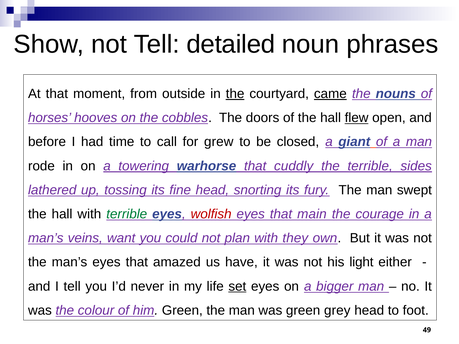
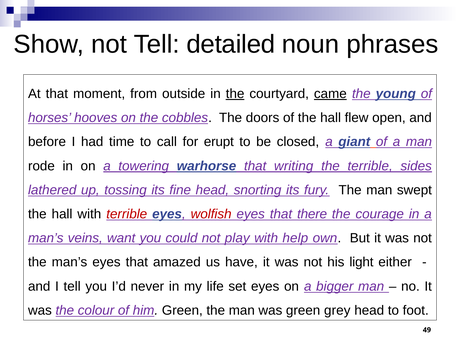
nouns: nouns -> young (396, 94)
flew underline: present -> none (357, 118)
grew: grew -> erupt (219, 142)
cuddly: cuddly -> writing (294, 166)
terrible colour: green -> red (127, 214)
main: main -> there (312, 214)
plan: plan -> play (237, 238)
they: they -> help (295, 238)
set underline: present -> none (237, 287)
